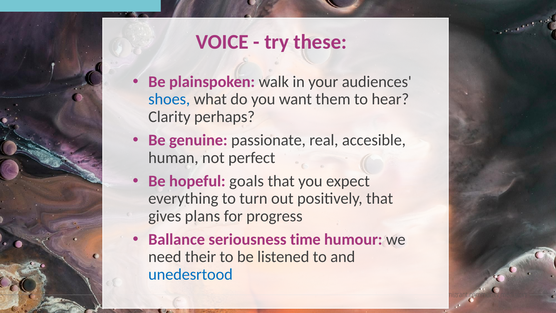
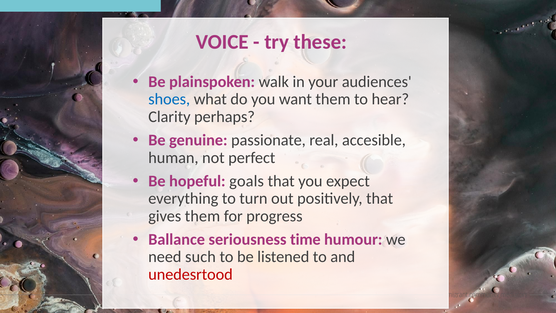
gives plans: plans -> them (202, 216)
their: their -> such (200, 257)
unedesrtood colour: blue -> red (191, 274)
